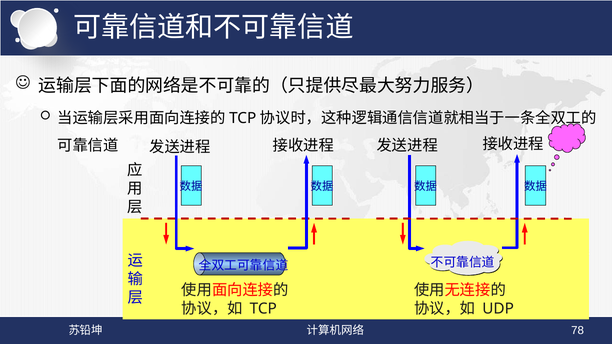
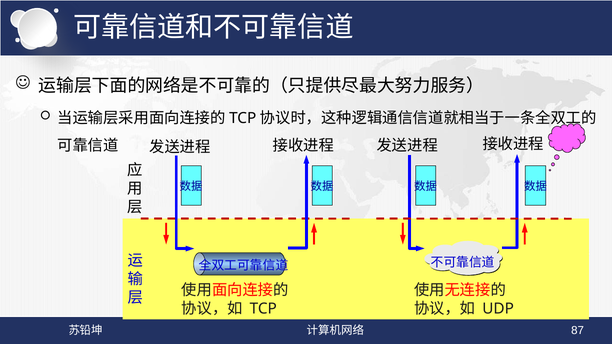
78: 78 -> 87 (578, 331)
